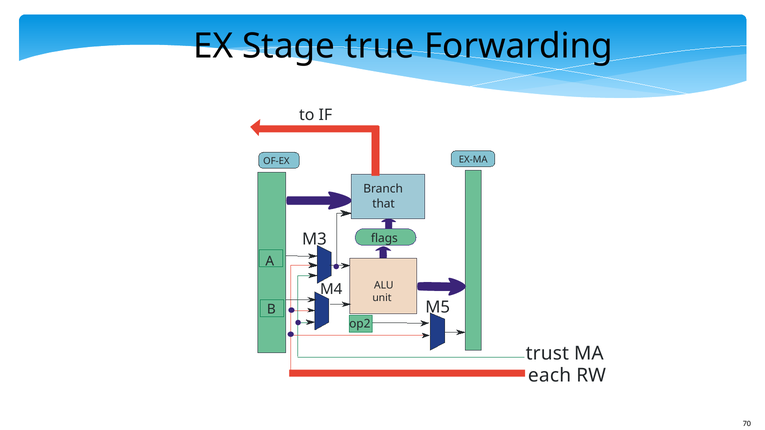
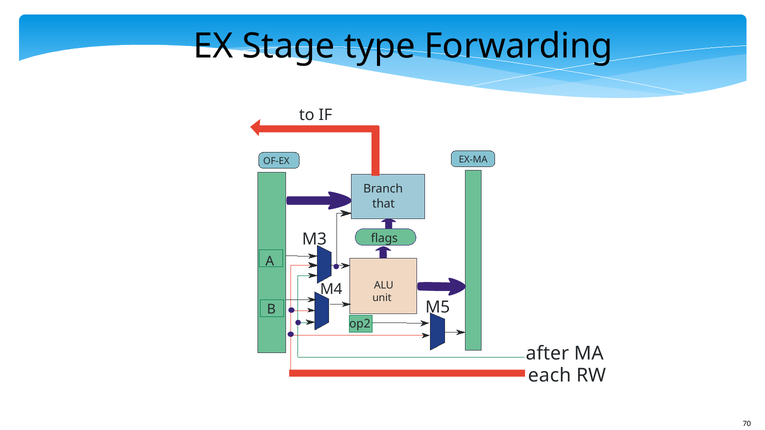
true: true -> type (380, 46)
trust: trust -> after (547, 354)
